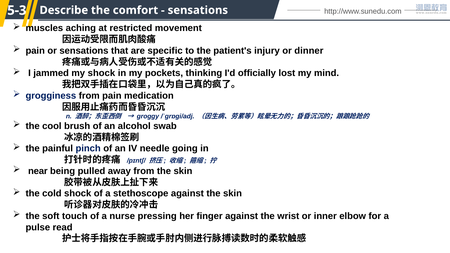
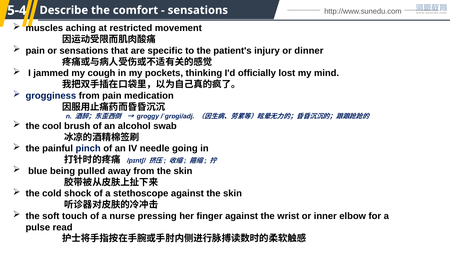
5-3: 5-3 -> 5-4 (17, 10)
my shock: shock -> cough (102, 73)
near: near -> blue (38, 171)
